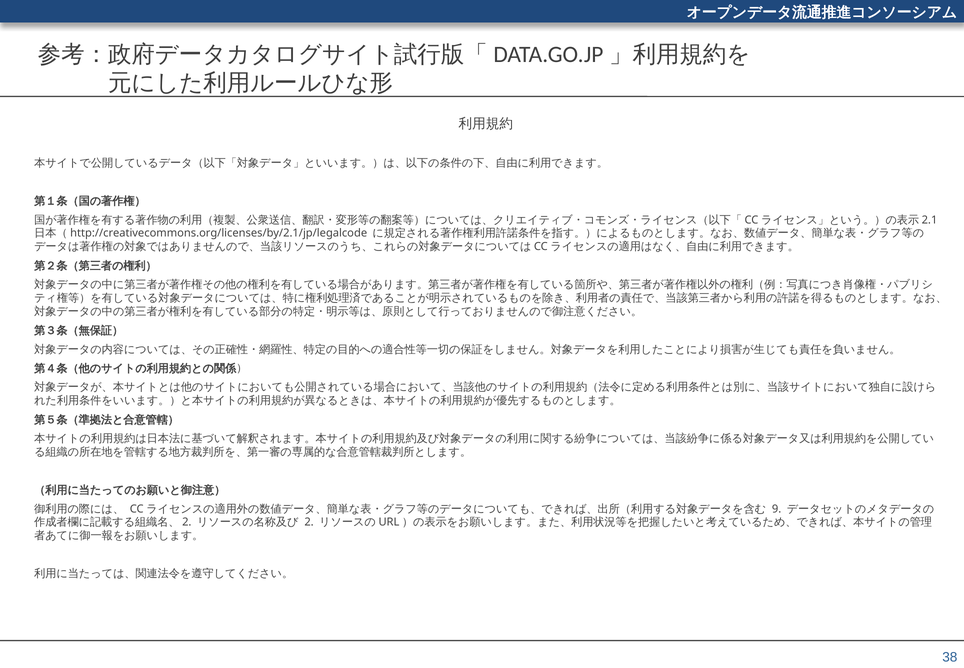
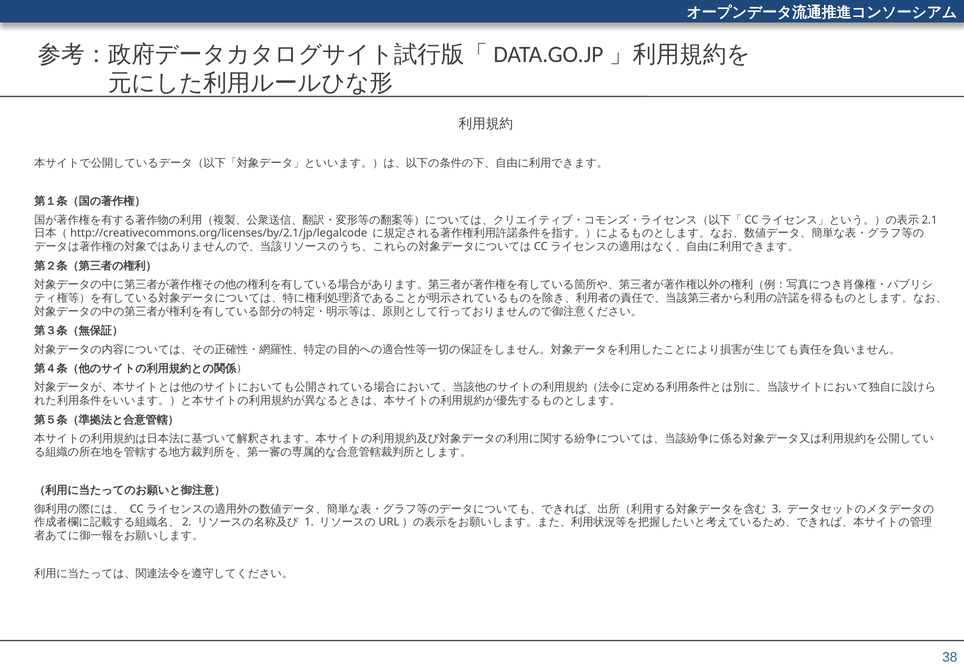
9: 9 -> 3 (777, 508)
2: 2 -> 1 (309, 522)
